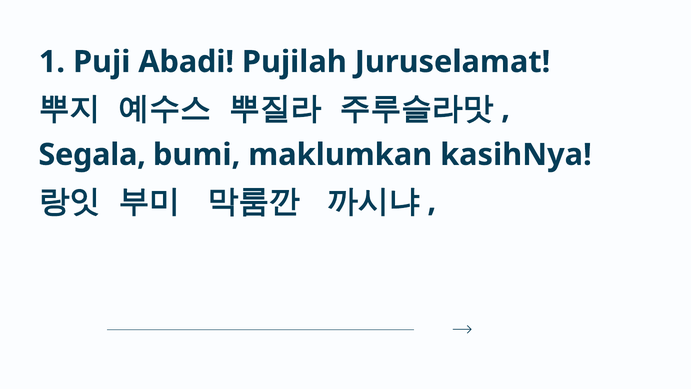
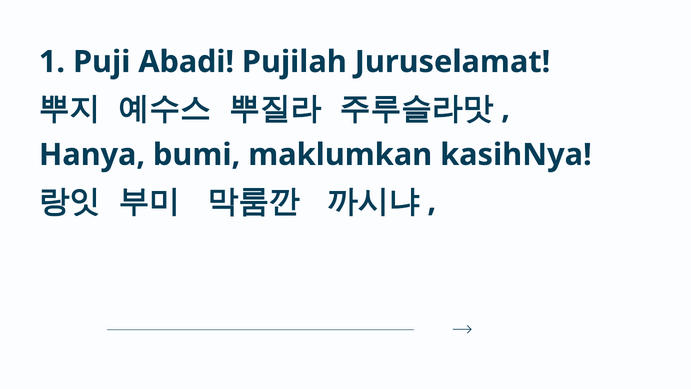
Segala: Segala -> Hanya (92, 155)
